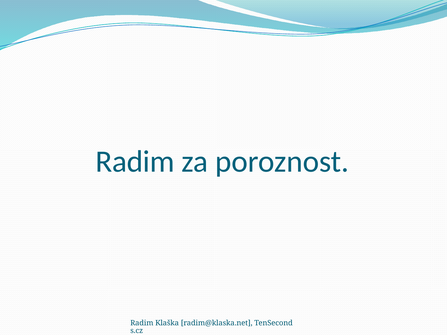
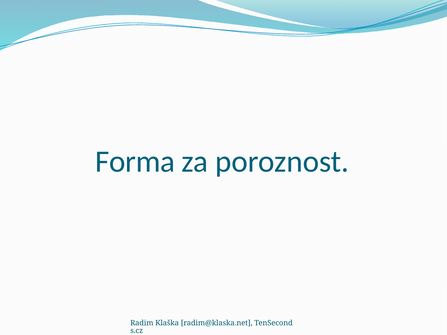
Radim: Radim -> Forma (135, 162)
